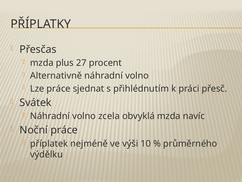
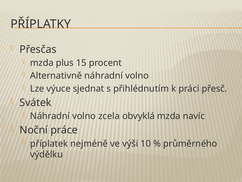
27: 27 -> 15 (81, 63)
Lze práce: práce -> výuce (59, 88)
